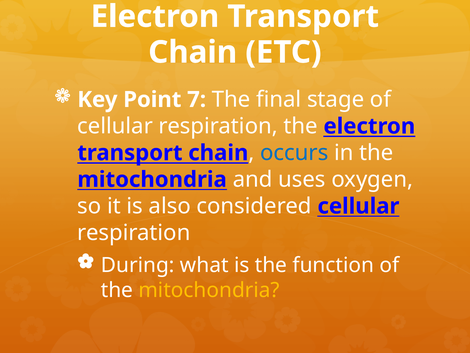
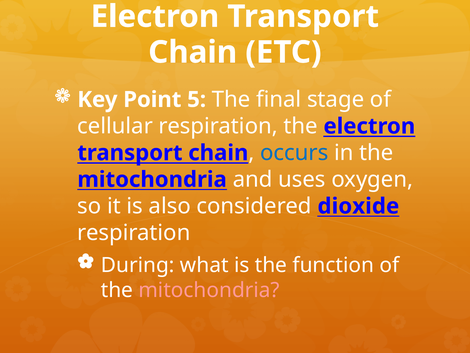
7: 7 -> 5 (197, 99)
considered cellular: cellular -> dioxide (358, 206)
mitochondria colour: yellow -> pink (209, 290)
